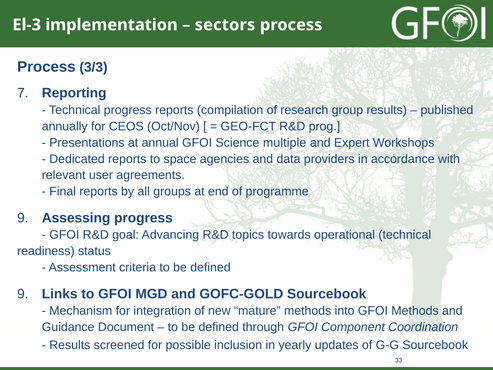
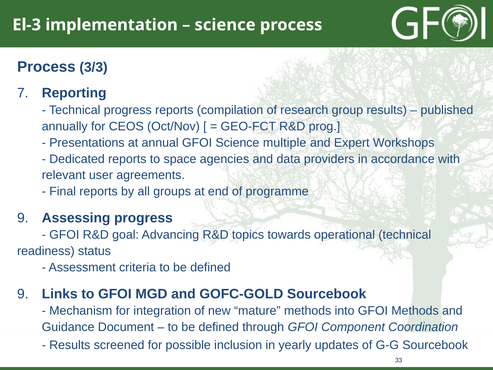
sectors: sectors -> science (225, 25)
